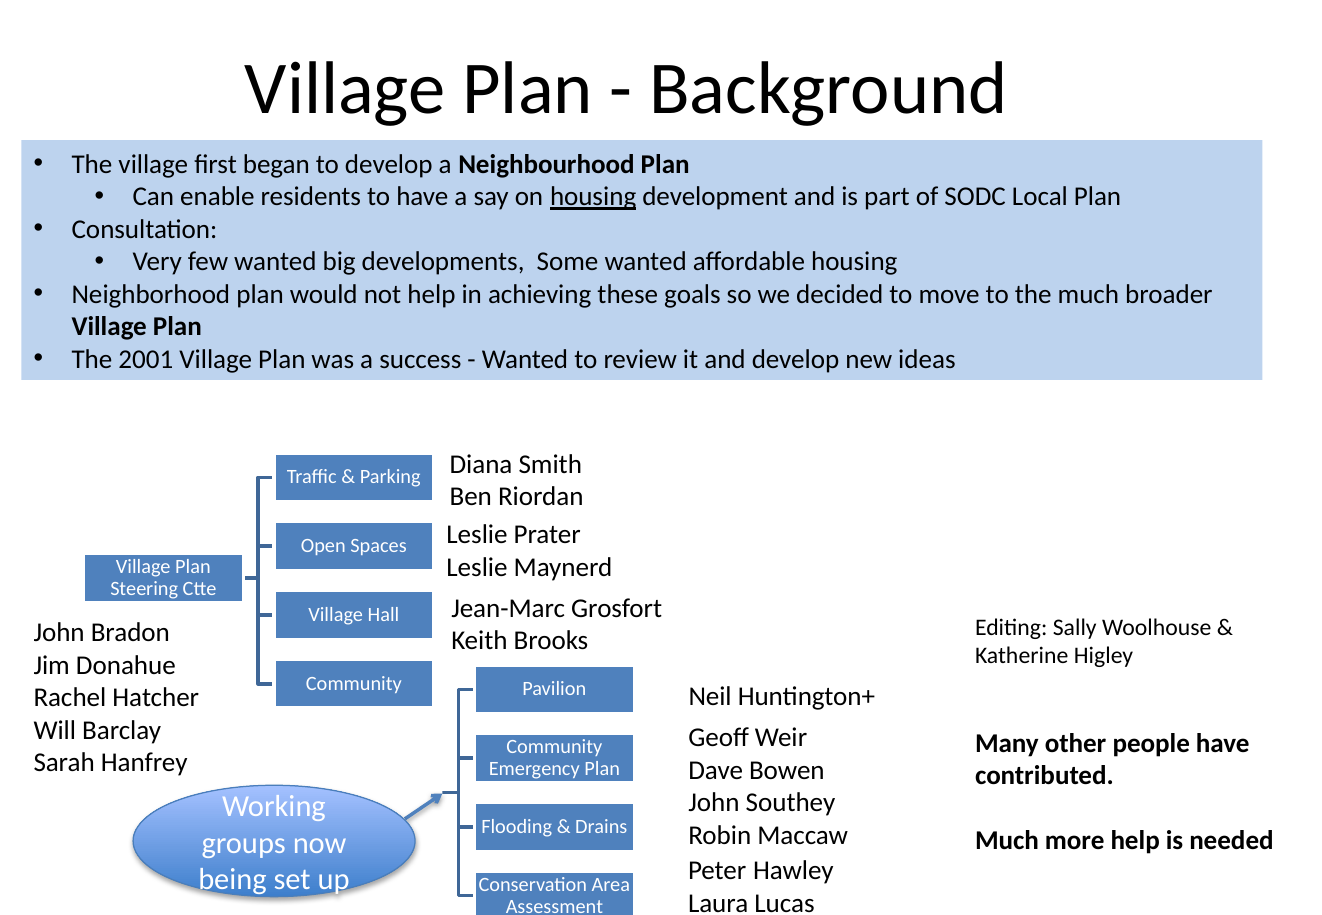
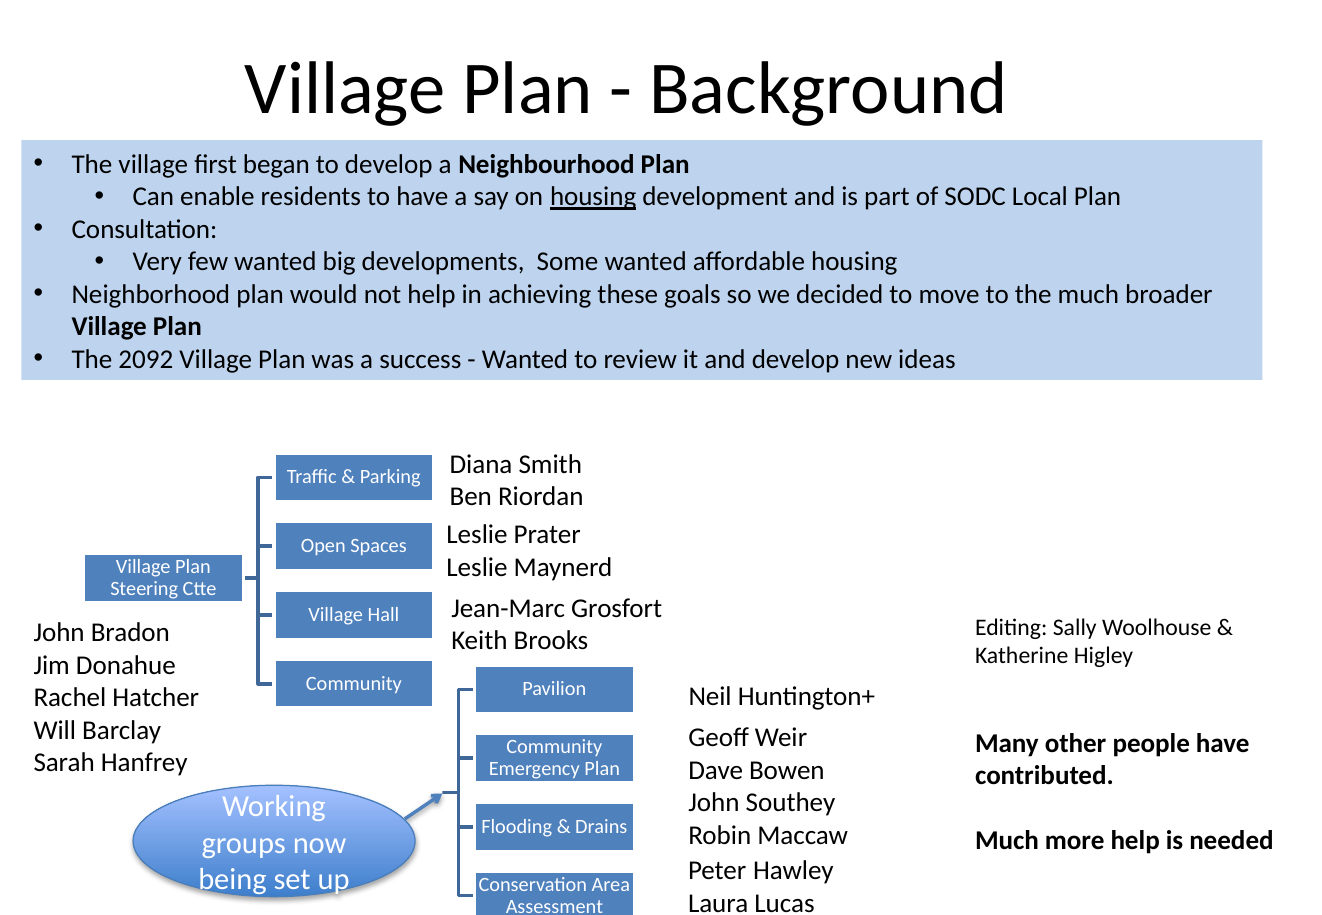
2001: 2001 -> 2092 (146, 359)
